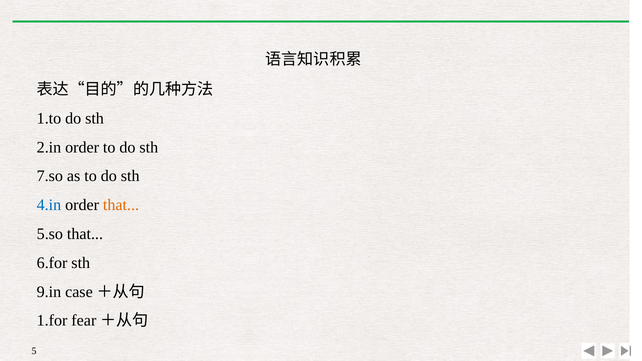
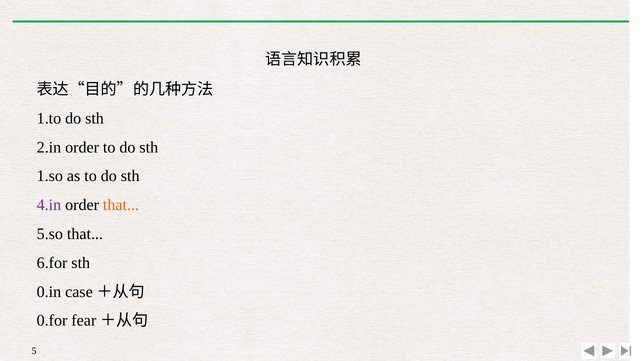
7.so: 7.so -> 1.so (50, 176)
4.in colour: blue -> purple (49, 205)
9.in: 9.in -> 0.in (49, 292)
1.for: 1.for -> 0.for (52, 321)
